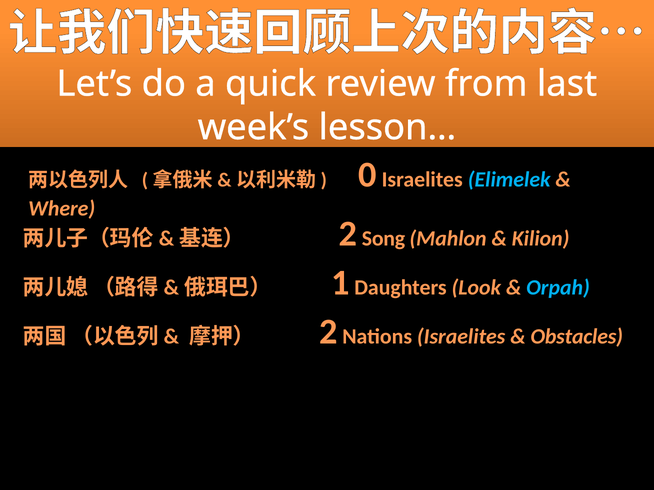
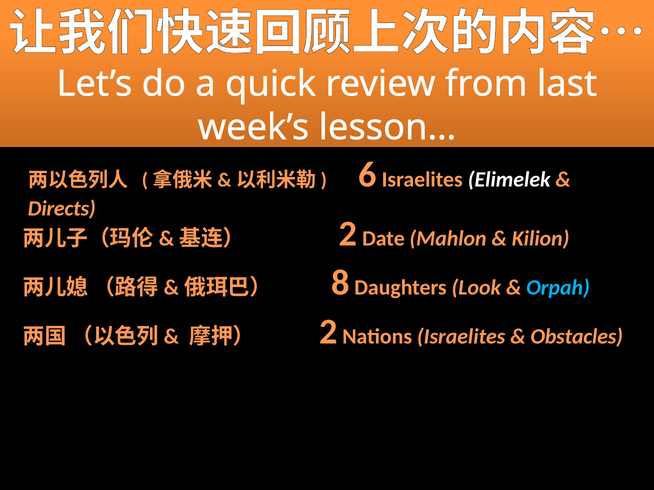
0: 0 -> 6 (368, 175)
Elimelek colour: light blue -> white (509, 180)
Where: Where -> Directs (62, 209)
Song: Song -> Date (383, 239)
1: 1 -> 8 (340, 283)
